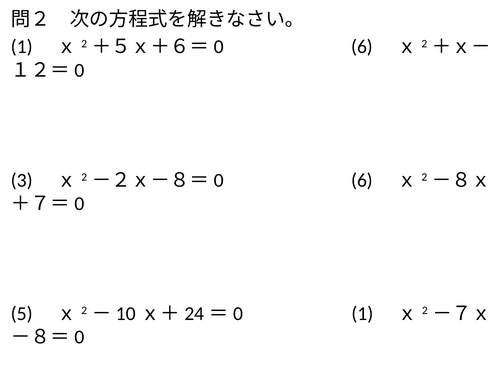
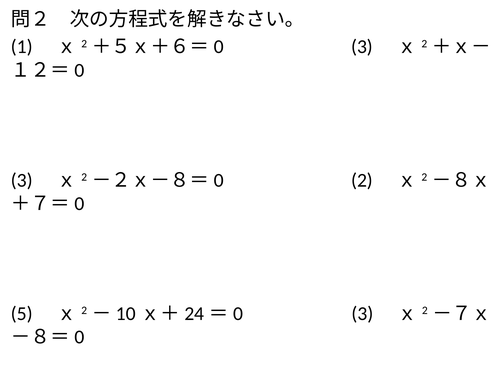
6: 6 -> 3 (362, 47)
6: 6 -> 2 (362, 180)
1: 1 -> 3 (363, 314)
